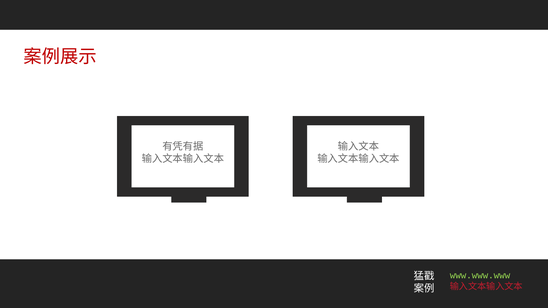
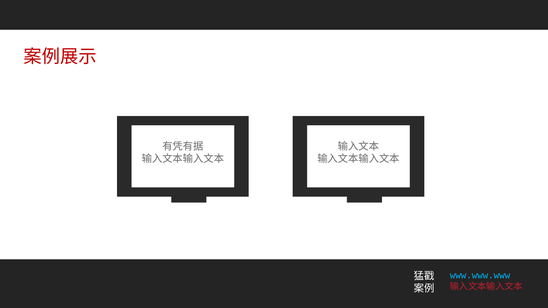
www.www.www colour: light green -> light blue (480, 276)
